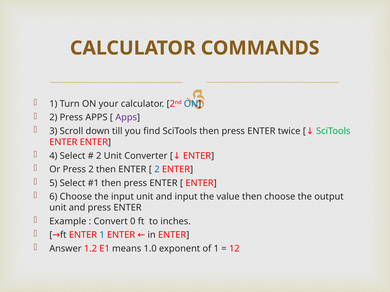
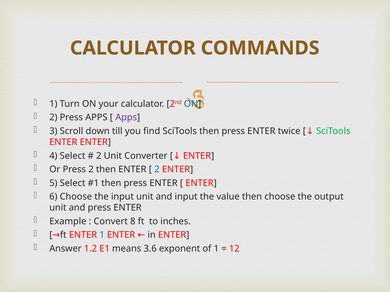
0: 0 -> 8 (133, 222)
1.0: 1.0 -> 3.6 (150, 249)
